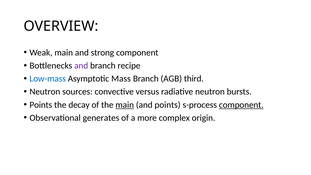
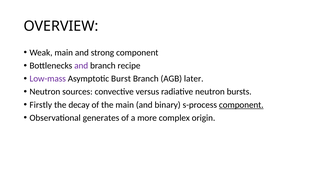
Low-mass colour: blue -> purple (48, 79)
Mass: Mass -> Burst (121, 79)
third: third -> later (194, 79)
Points: Points -> Firstly (41, 105)
main underline: present -> none (125, 105)
and points: points -> binary (168, 105)
